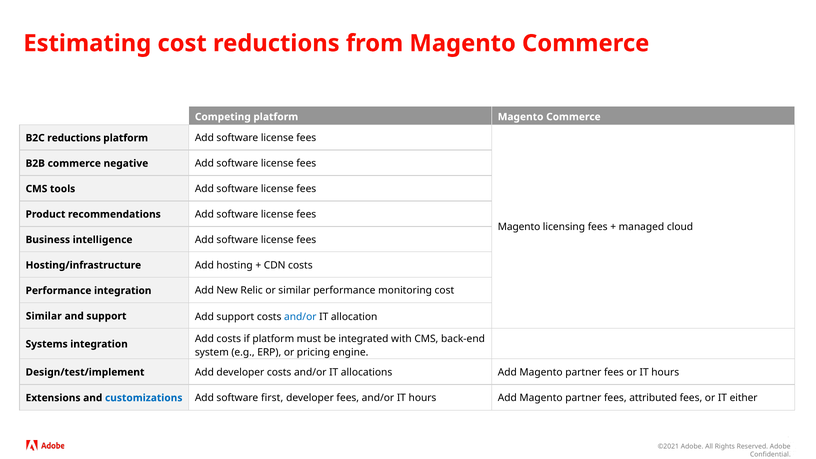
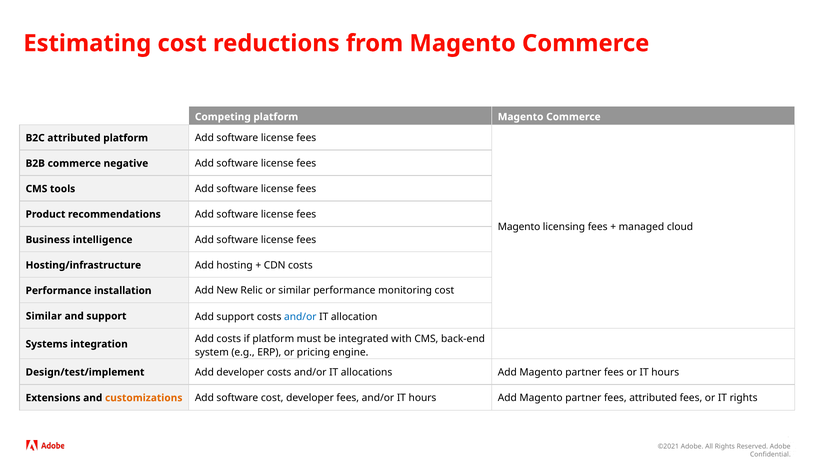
B2C reductions: reductions -> attributed (74, 138)
Performance integration: integration -> installation (123, 291)
customizations colour: blue -> orange (144, 398)
software first: first -> cost (272, 398)
IT either: either -> rights (744, 398)
